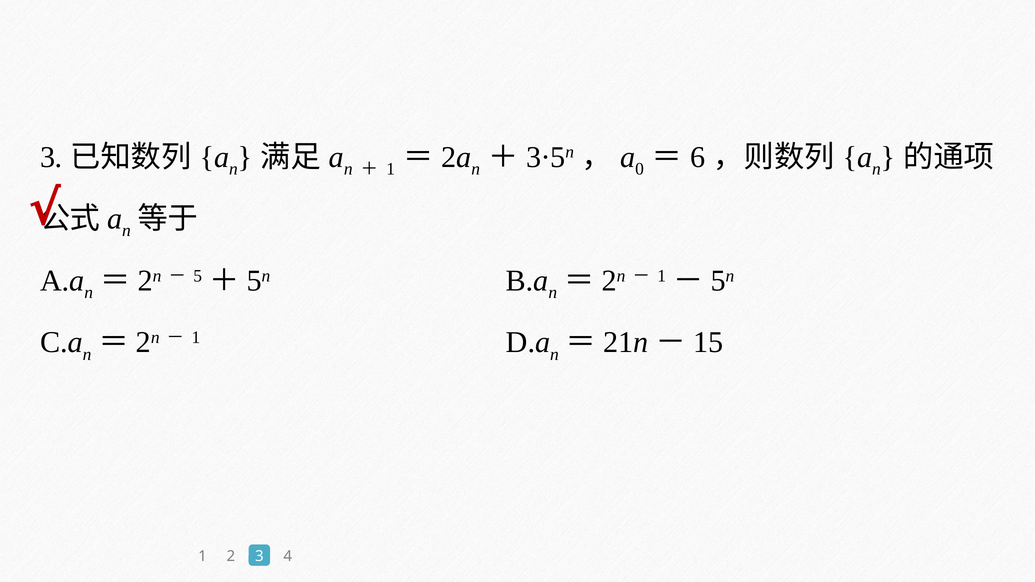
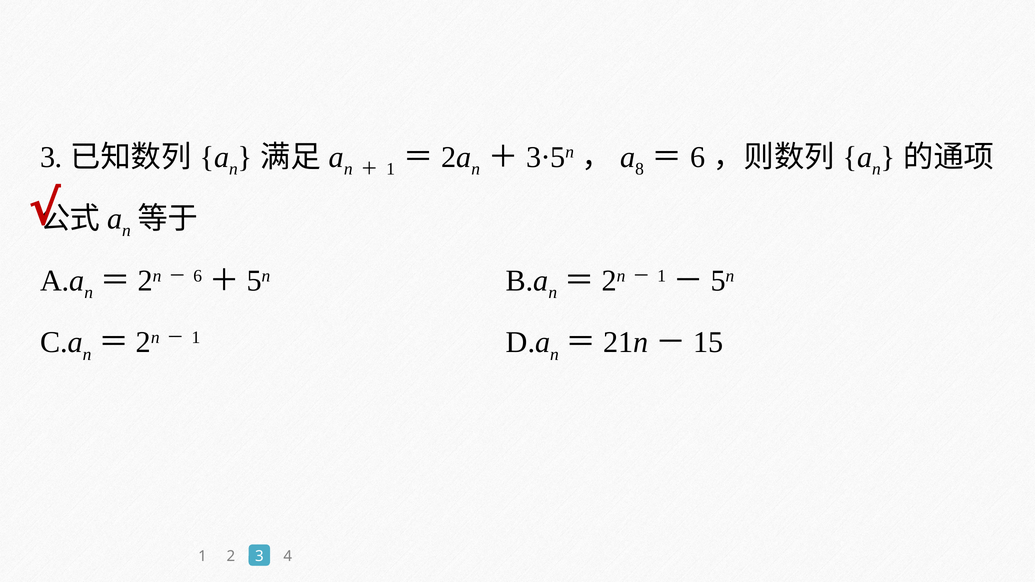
0: 0 -> 8 (640, 169)
5: 5 -> 6 (198, 276)
